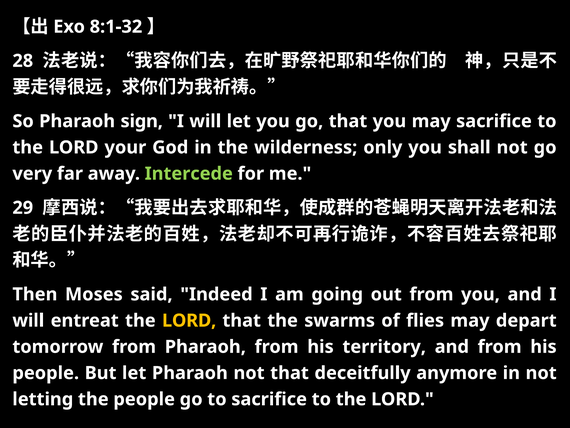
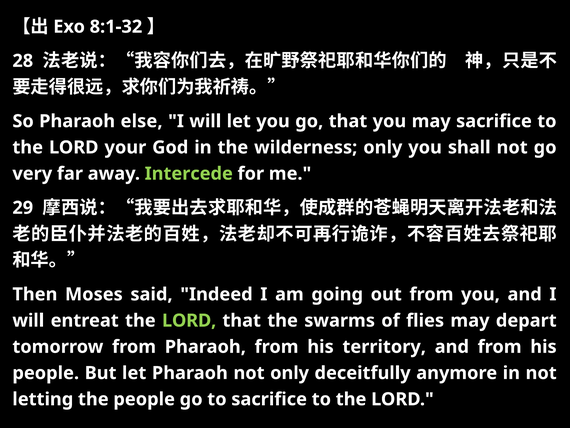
sign: sign -> else (142, 121)
LORD colour: yellow -> light green (189, 320)
not that: that -> only (290, 373)
